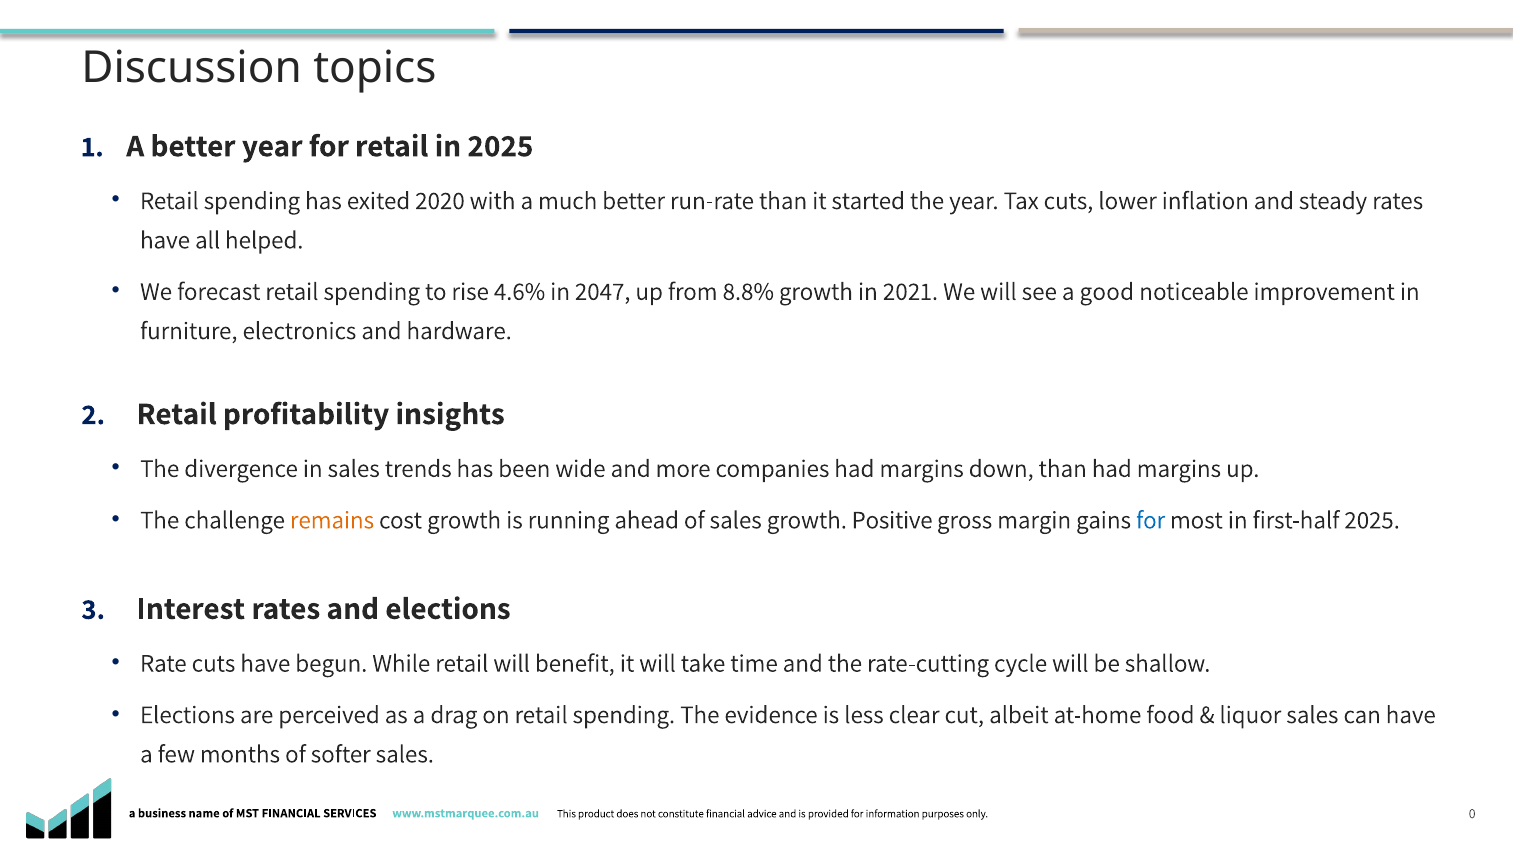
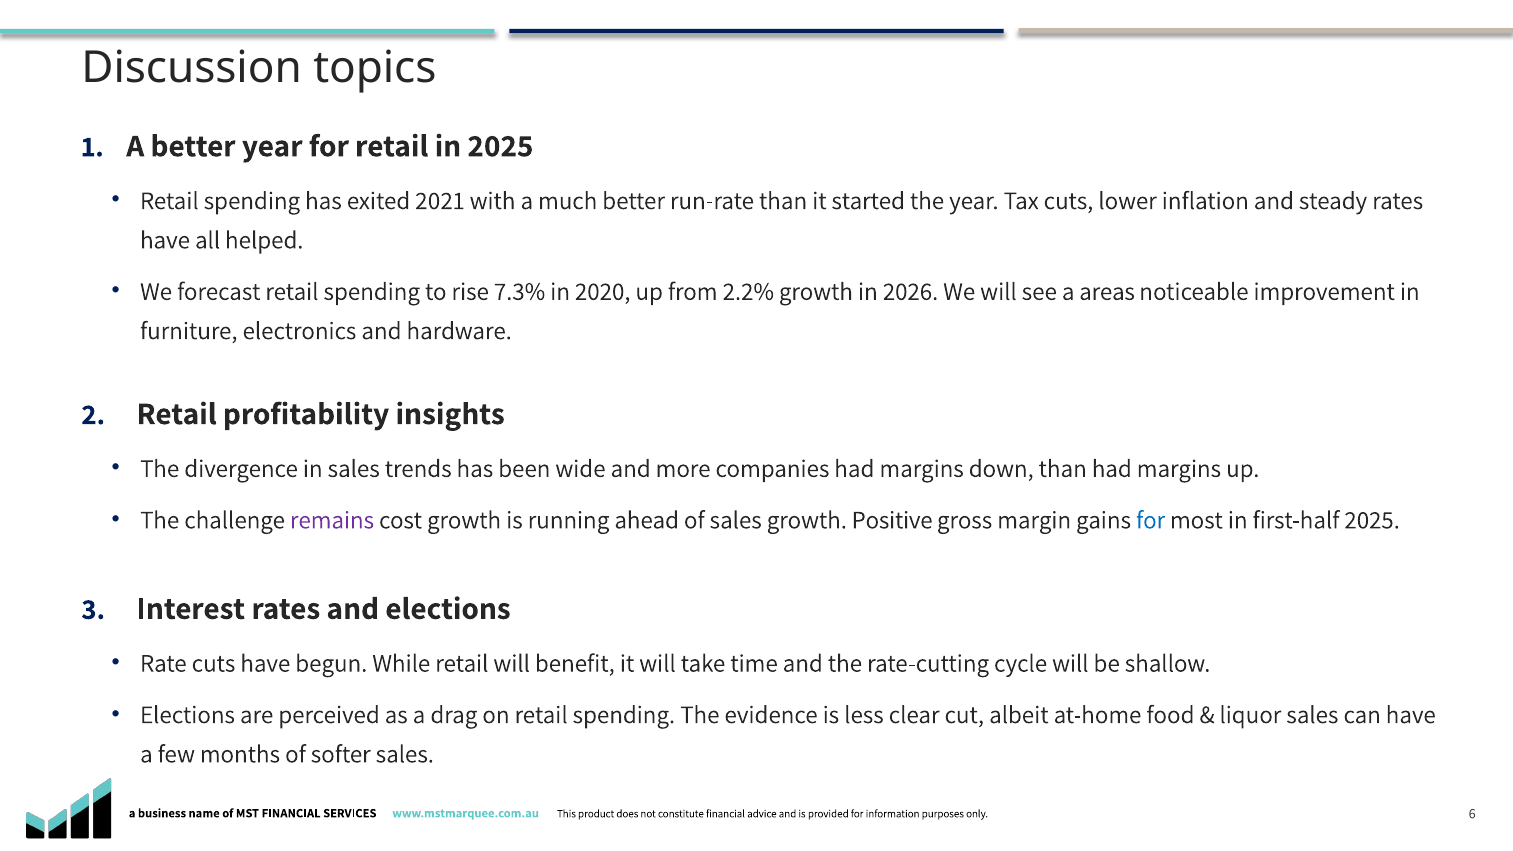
2020: 2020 -> 2021 (440, 201)
4.6%: 4.6% -> 7.3% (520, 292)
2047: 2047 -> 2020 (603, 292)
8.8%: 8.8% -> 2.2% (748, 292)
2021: 2021 -> 2026 (910, 292)
good: good -> areas (1107, 292)
remains colour: orange -> purple (332, 520)
0: 0 -> 6 (1472, 814)
